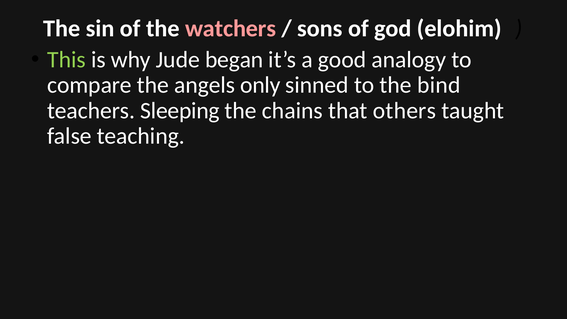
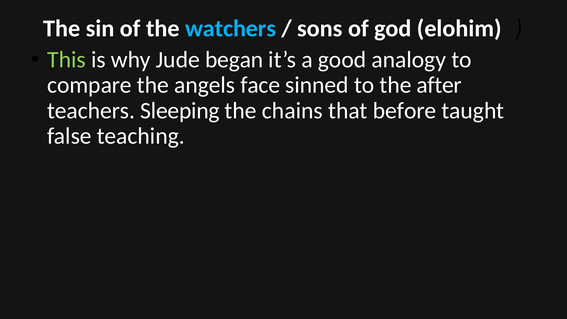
watchers colour: pink -> light blue (231, 28)
only: only -> face (260, 85)
bind: bind -> after (439, 85)
others: others -> before (405, 111)
